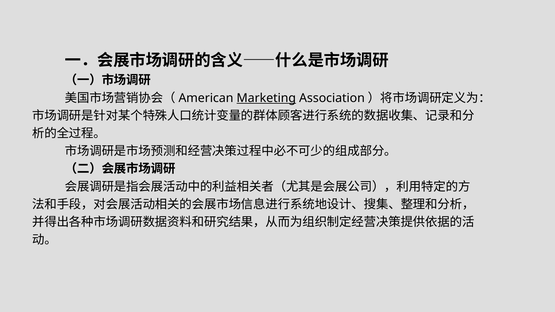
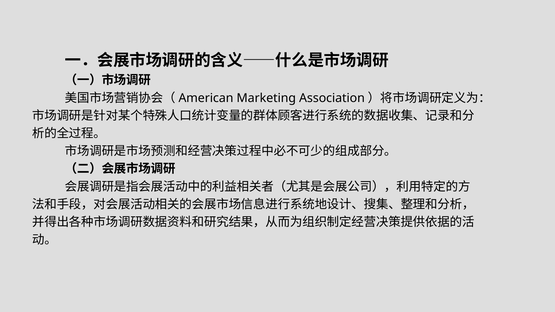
Marketing underline: present -> none (266, 98)
